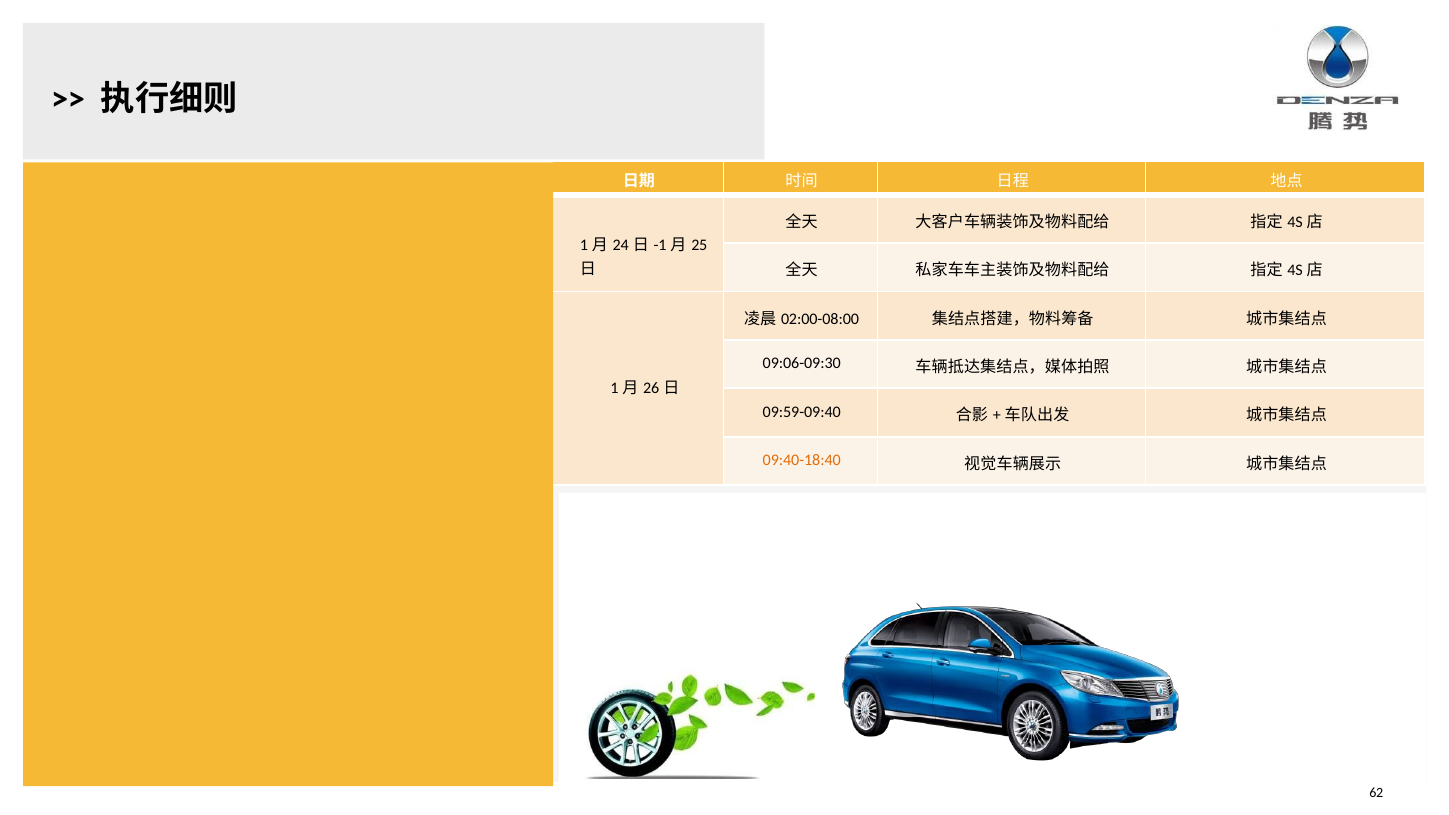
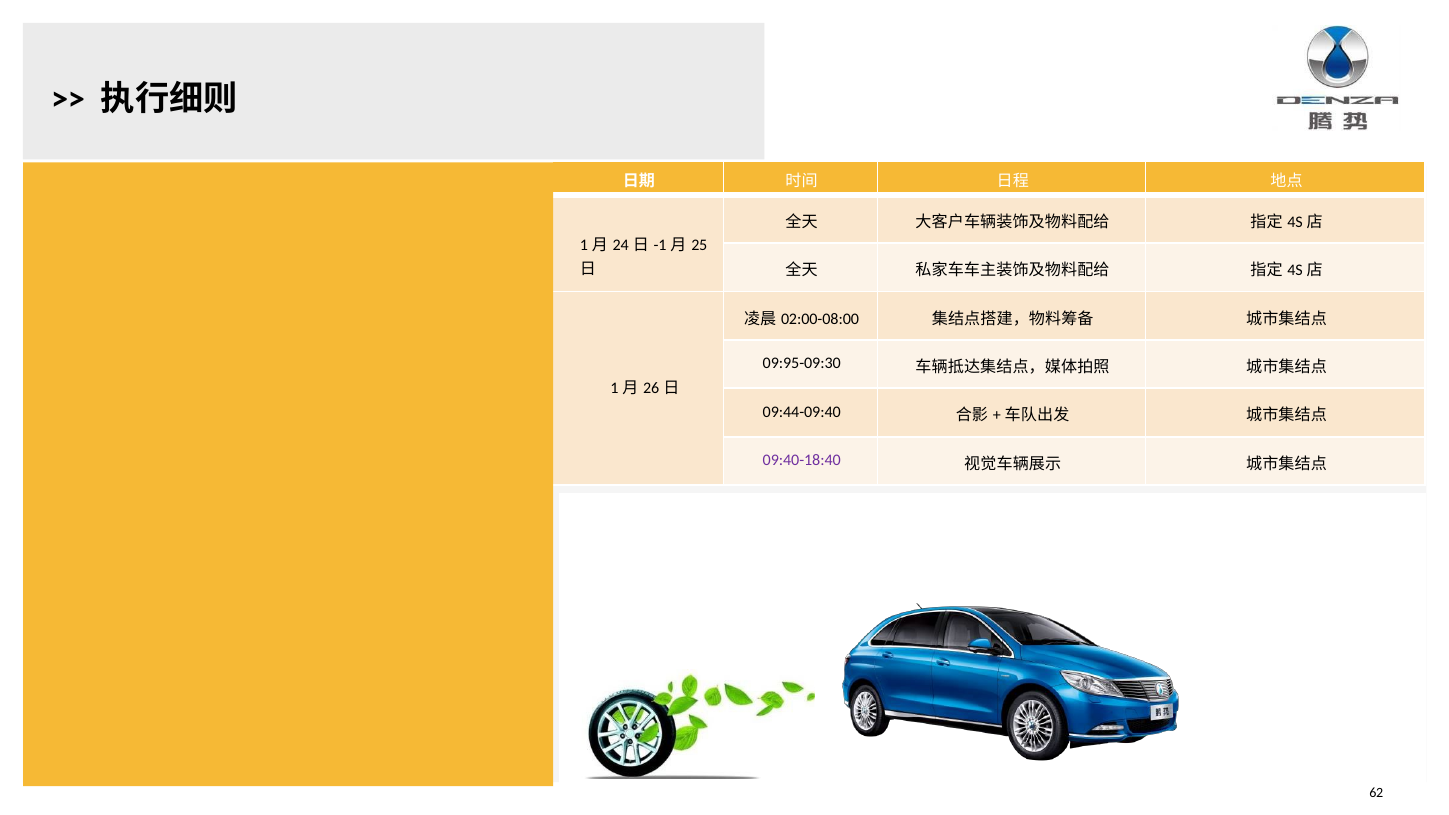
09:06-09:30: 09:06-09:30 -> 09:95-09:30 (802, 364)
09:59-09:40: 09:59-09:40 -> 09:44-09:40 (802, 412)
09:40-18:40 colour: orange -> purple (802, 460)
